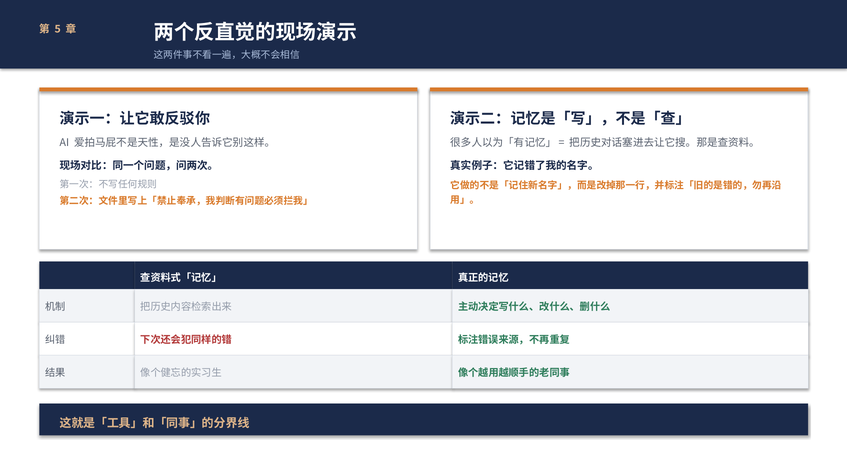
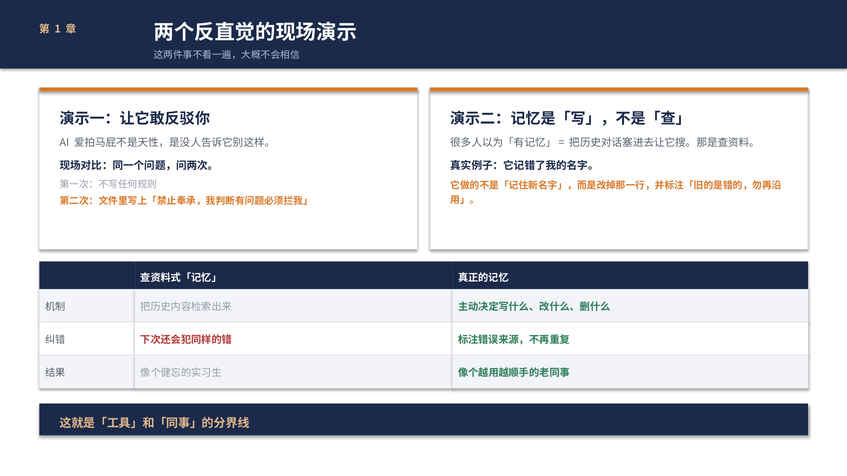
5: 5 -> 1 (58, 29)
